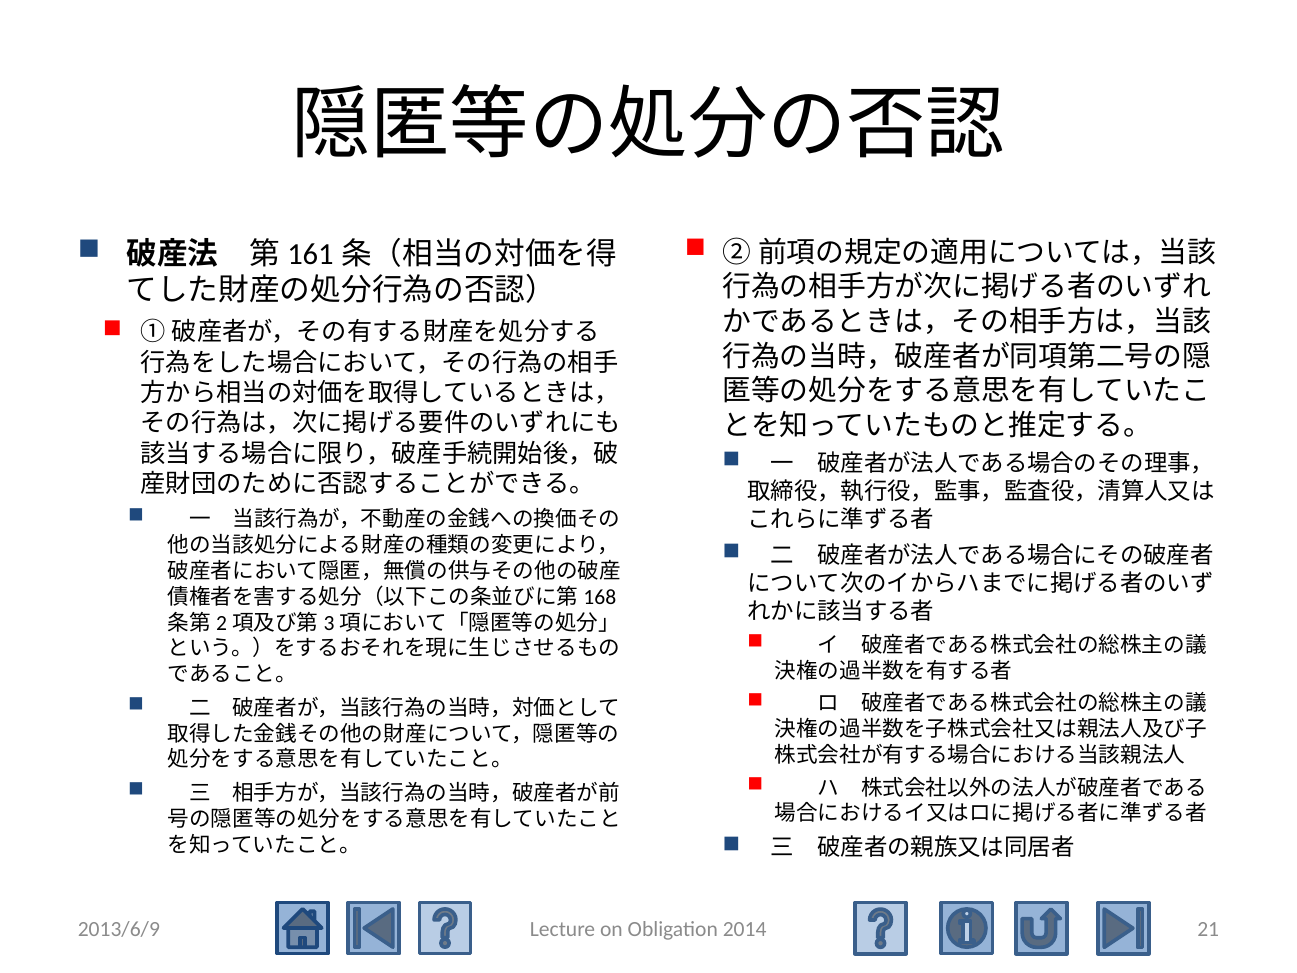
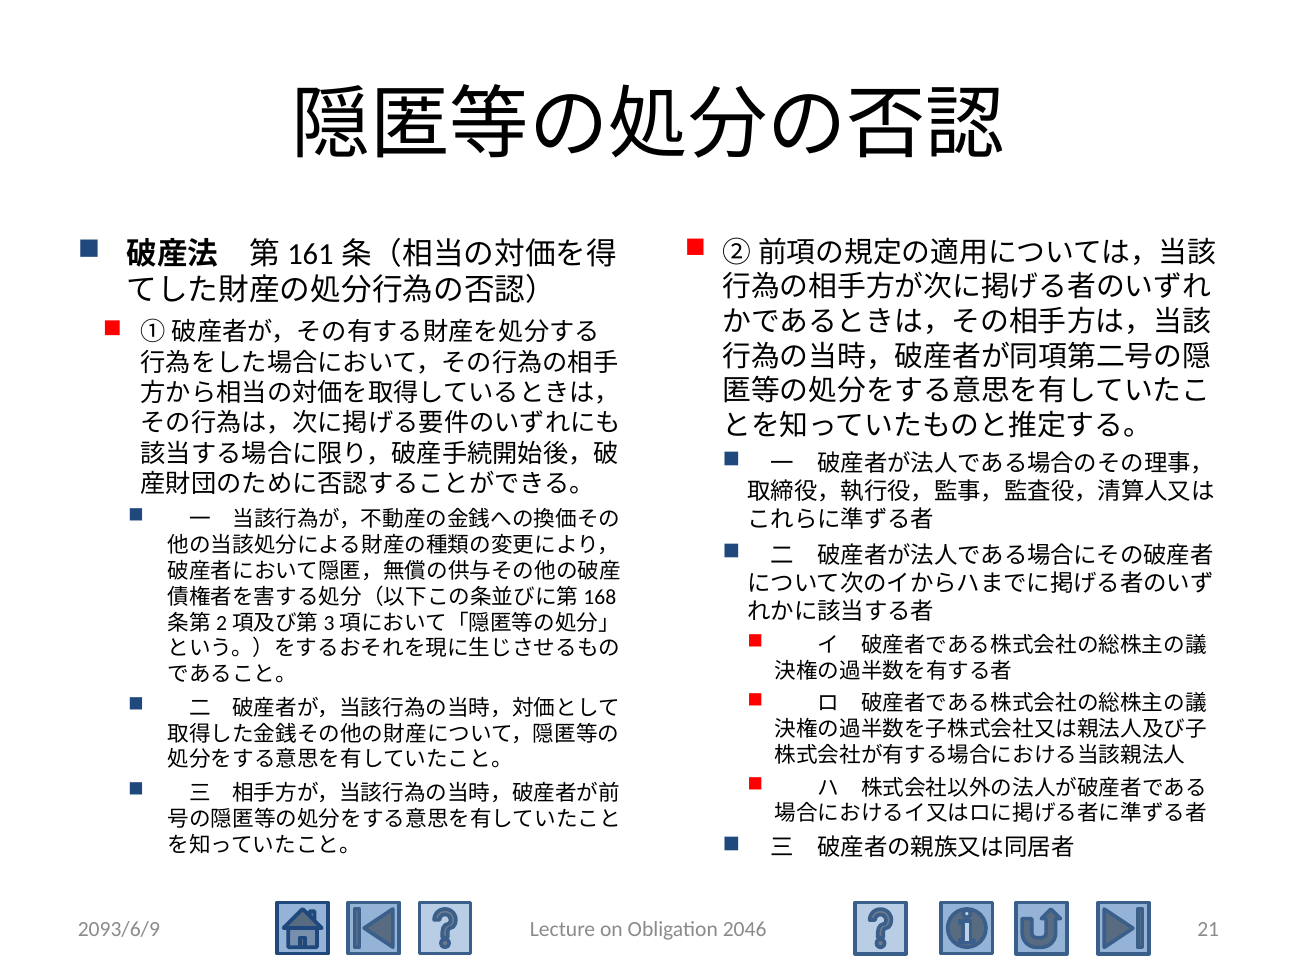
2013/6/9: 2013/6/9 -> 2093/6/9 (119, 929)
2014: 2014 -> 2046 (745, 929)
